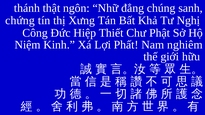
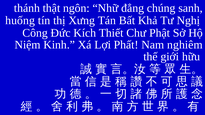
chứng: chứng -> huống (20, 21)
Hiệp: Hiệp -> Kích (85, 33)
